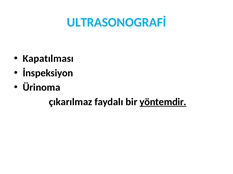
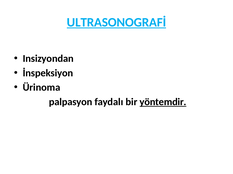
ULTRASONOGRAFİ underline: none -> present (116, 22)
Kapatılması: Kapatılması -> Insizyondan (48, 59)
çıkarılmaz: çıkarılmaz -> palpasyon (71, 102)
